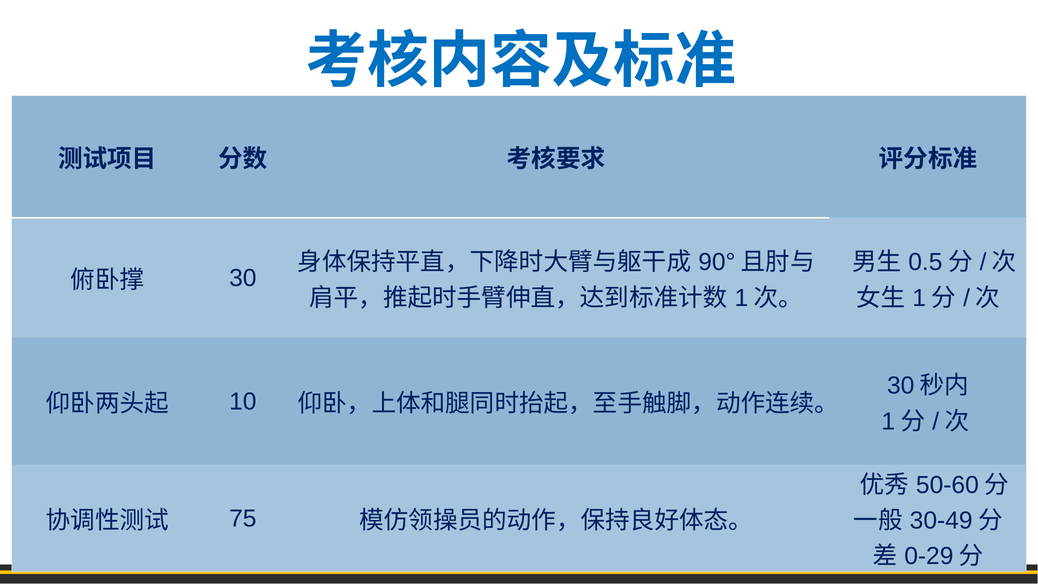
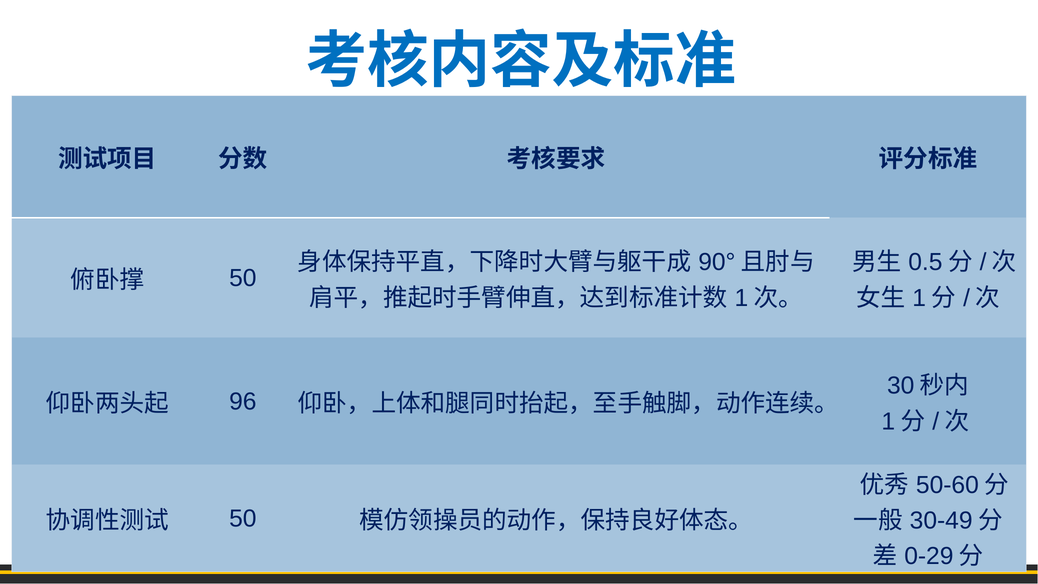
30: 30 -> 50 (243, 278)
10: 10 -> 96 (243, 401)
75: 75 -> 50 (243, 518)
